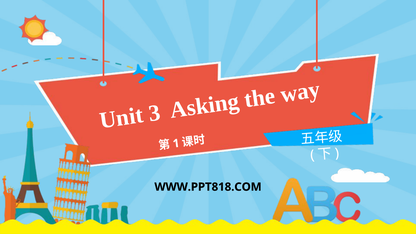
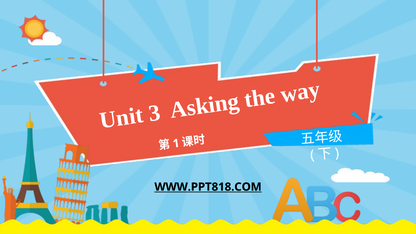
WWW.PPT818.COM underline: none -> present (208, 187)
